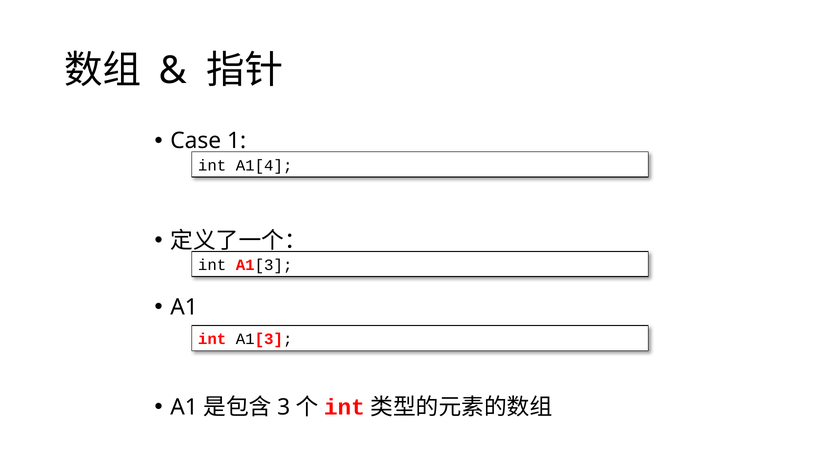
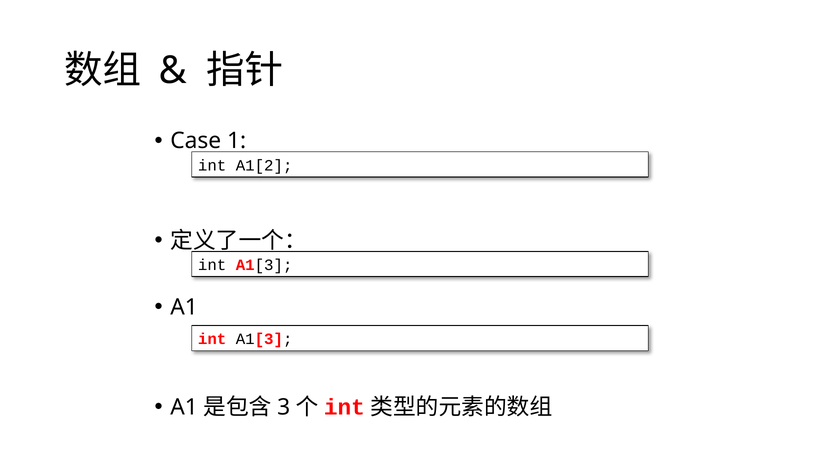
A1[4: A1[4 -> A1[2 (264, 166)
